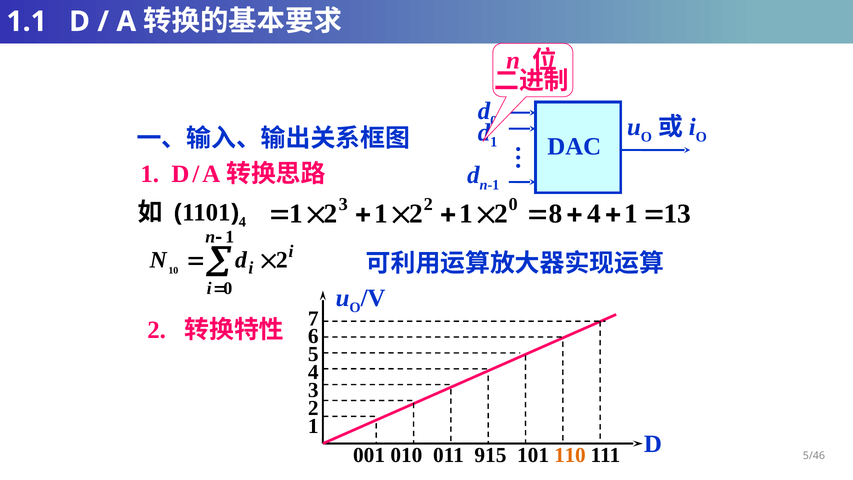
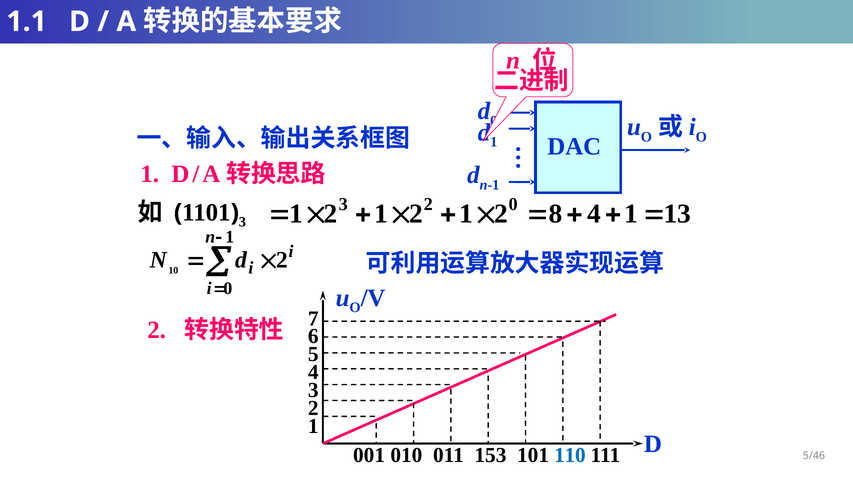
4: 4 -> 3 (242, 222)
915: 915 -> 153 (490, 455)
110 colour: orange -> blue (570, 455)
